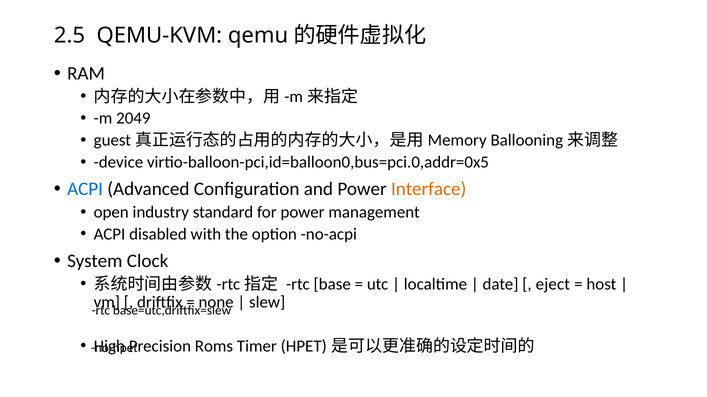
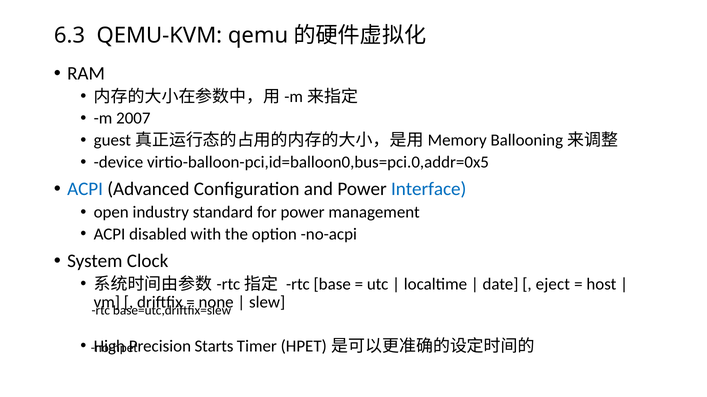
2.5: 2.5 -> 6.3 (69, 36)
2049: 2049 -> 2007 (133, 119)
Interface colour: orange -> blue (429, 189)
Roms: Roms -> Starts (214, 347)
